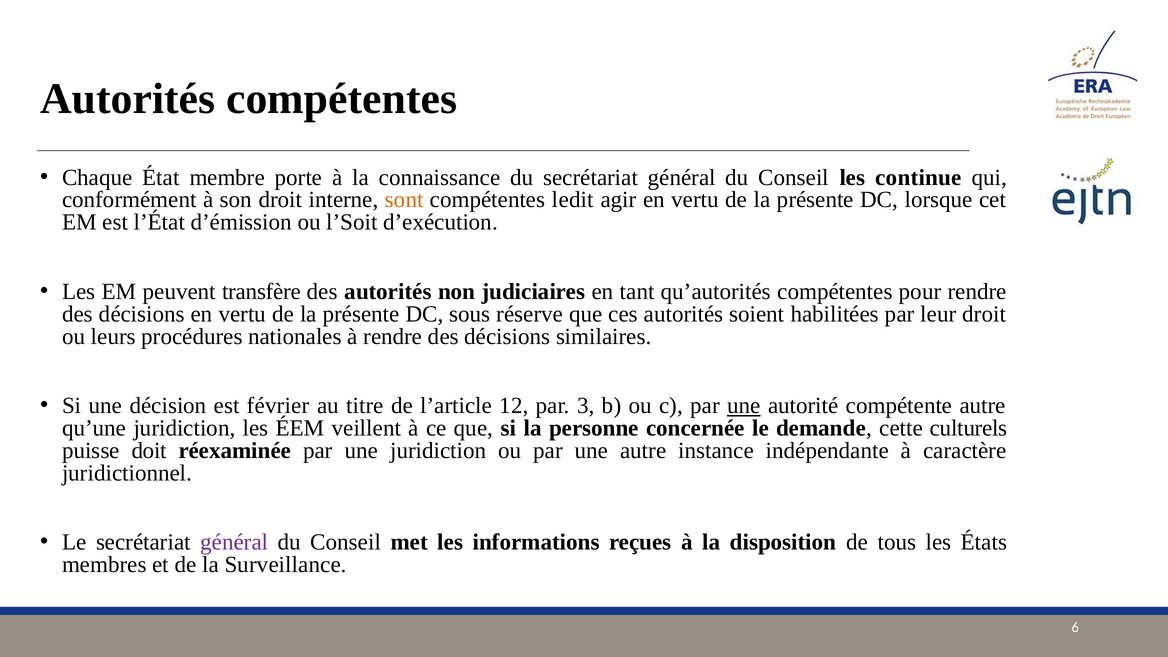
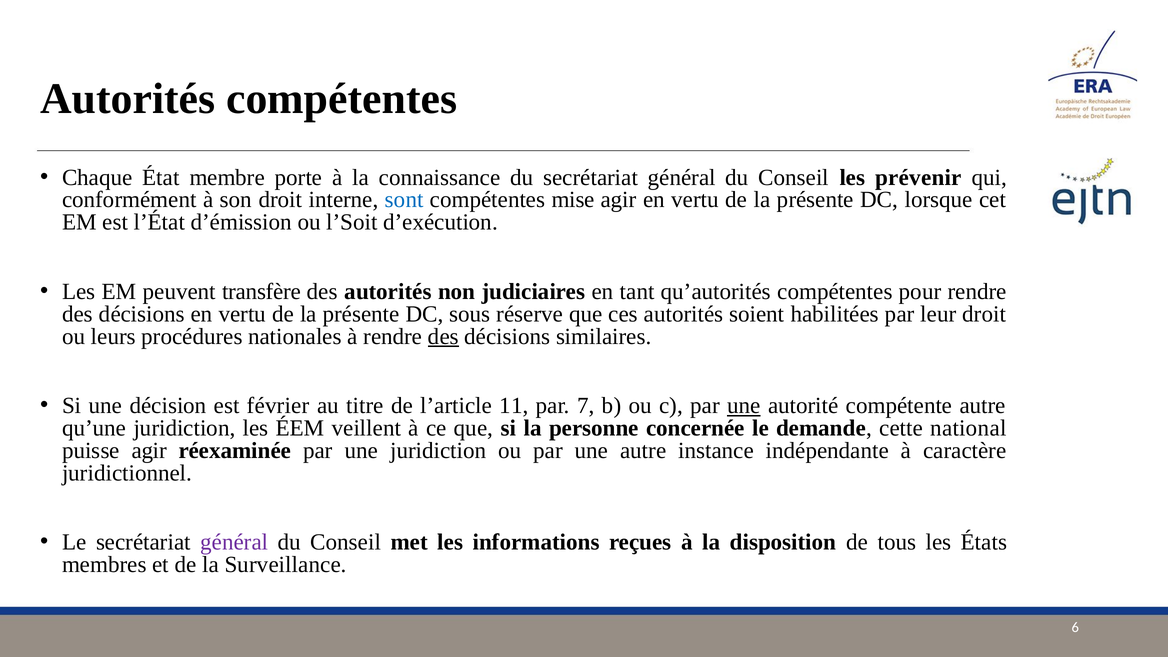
continue: continue -> prévenir (918, 177)
sont colour: orange -> blue (404, 200)
ledit: ledit -> mise (573, 200)
des underline: none -> present (443, 336)
12: 12 -> 11 (514, 406)
3: 3 -> 7 (586, 406)
culturels: culturels -> national (968, 428)
puisse doit: doit -> agir (149, 451)
